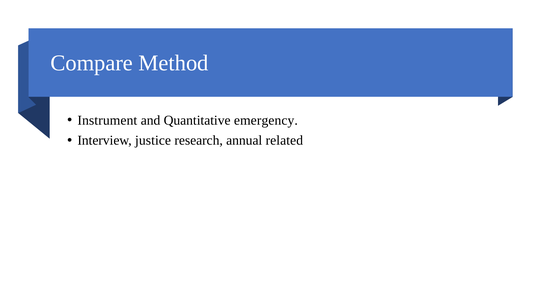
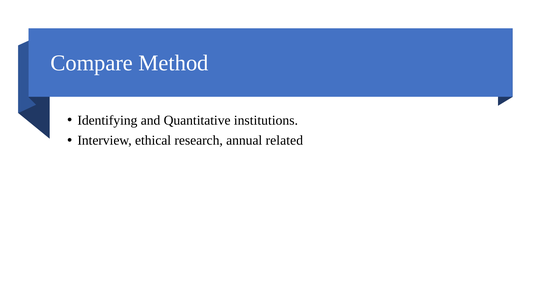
Instrument: Instrument -> Identifying (107, 120)
emergency: emergency -> institutions (266, 120)
justice: justice -> ethical (153, 140)
